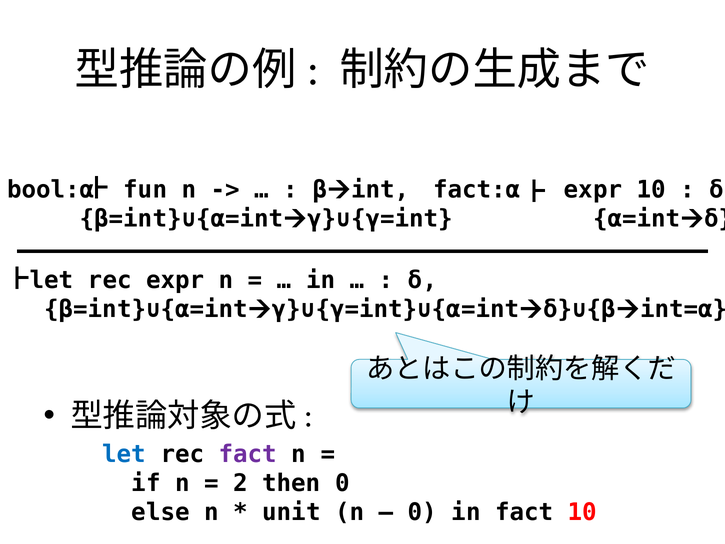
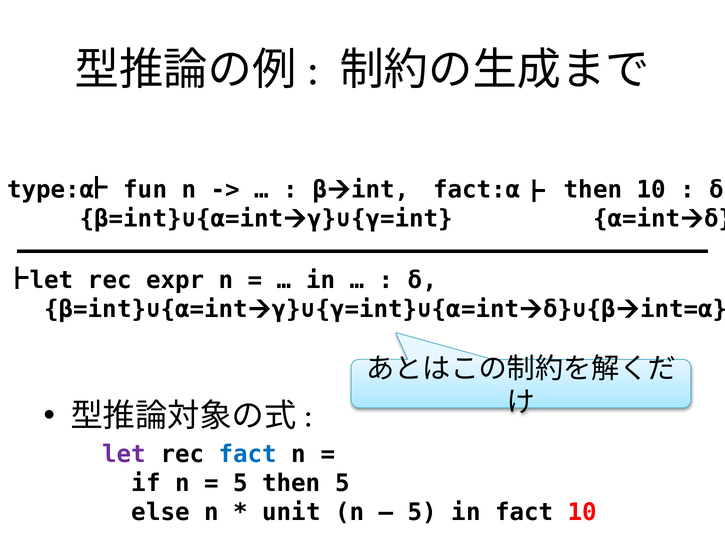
bool:α: bool:α -> type:α (51, 190)
fact:α expr: expr -> then (593, 190)
let colour: blue -> purple (124, 454)
fact colour: purple -> blue (248, 454)
2: 2 -> 5 (241, 483)
then 0: 0 -> 5 (342, 483)
0: 0 -> 5 (422, 512)
